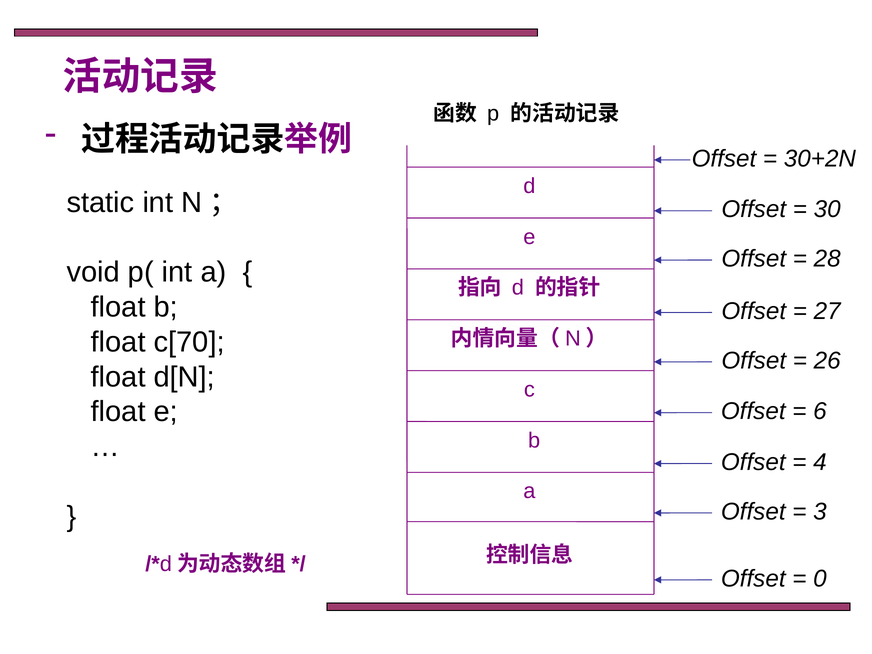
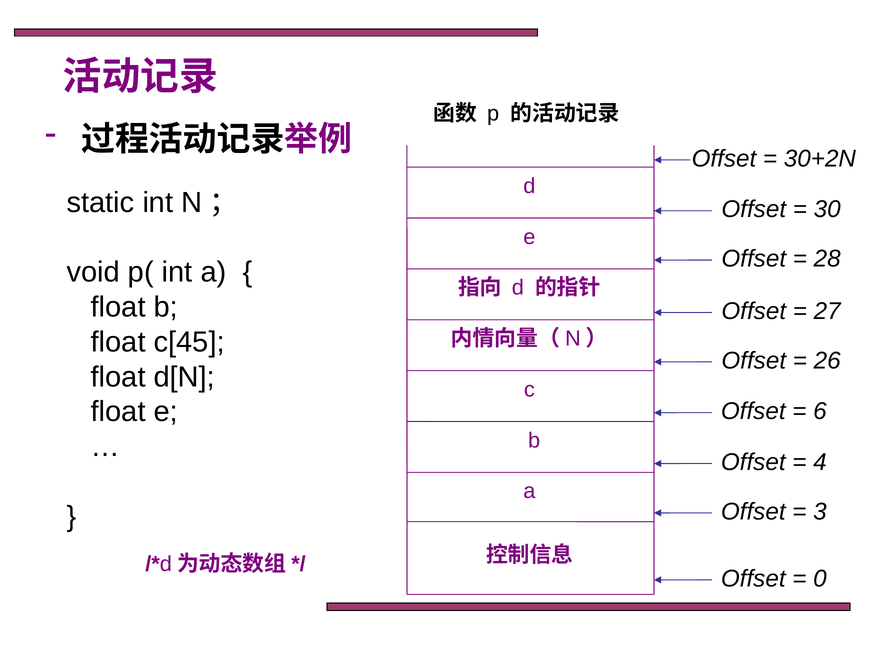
c[70: c[70 -> c[45 (189, 342)
